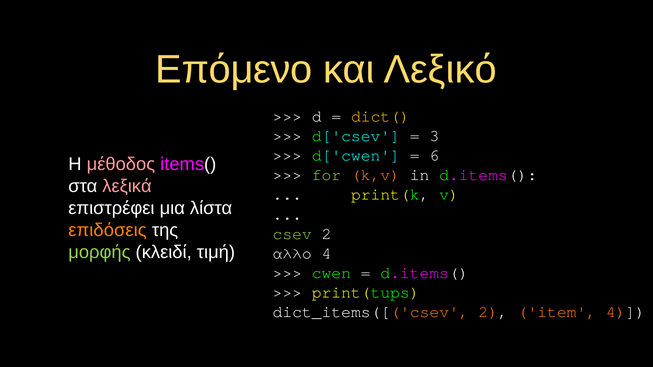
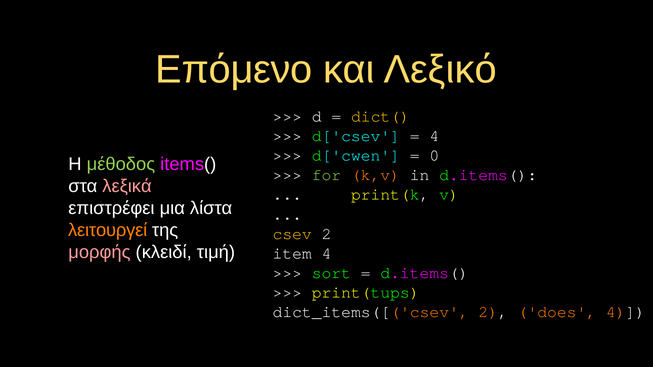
3: 3 -> 4 (434, 136)
6: 6 -> 0 (434, 156)
μέθοδος colour: pink -> light green (121, 164)
επιδόσεις: επιδόσεις -> λειτουργεί (108, 231)
csev colour: light green -> yellow (292, 234)
μορφής colour: light green -> pink (99, 253)
άλλο: άλλο -> item (292, 254)
cwen: cwen -> sort (331, 273)
item: item -> does (557, 312)
